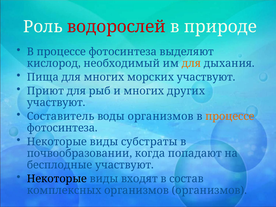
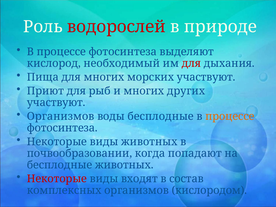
для colour: orange -> red (191, 63)
Составитель: Составитель -> Организмов (61, 116)
воды организмов: организмов -> бесплодные (161, 116)
виды субстраты: субстраты -> животных (149, 142)
бесплодные участвуют: участвуют -> животных (124, 165)
Некоторые colour: black -> red (57, 179)
организмов организмов: организмов -> кислородом (209, 190)
